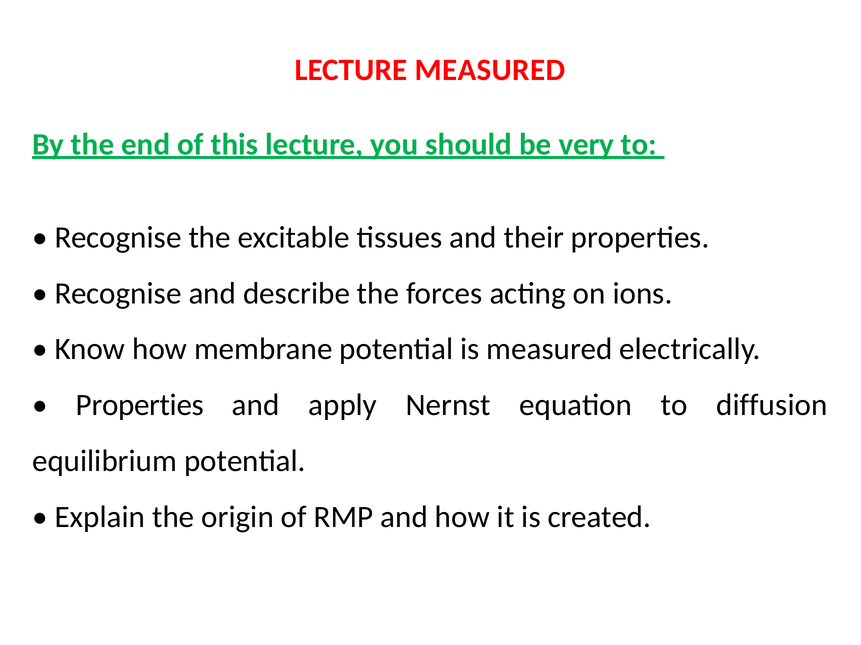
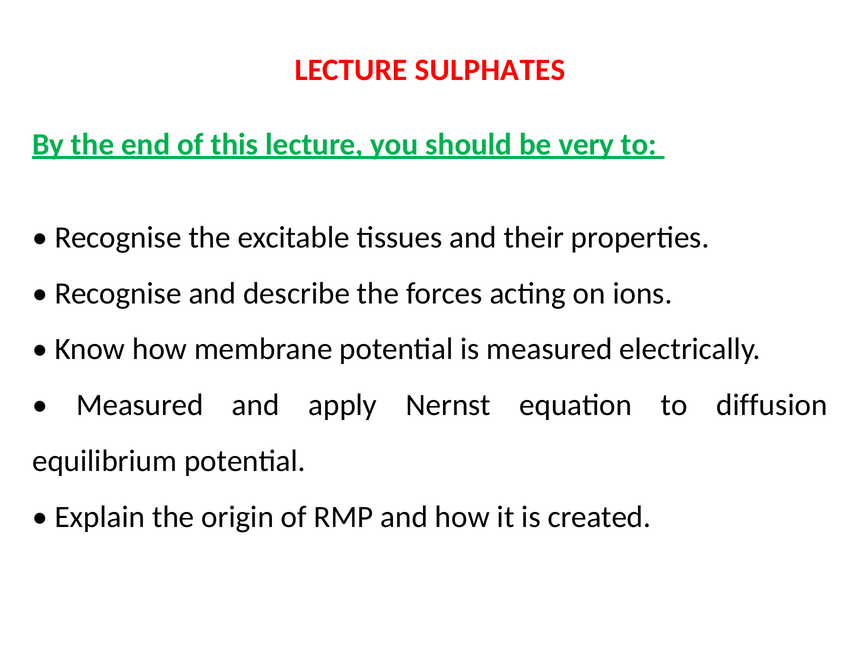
LECTURE MEASURED: MEASURED -> SULPHATES (490, 70)
Properties: Properties -> Measured (140, 405)
